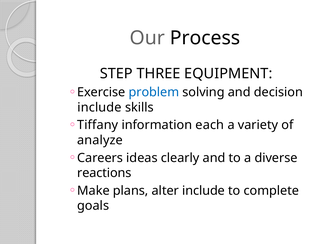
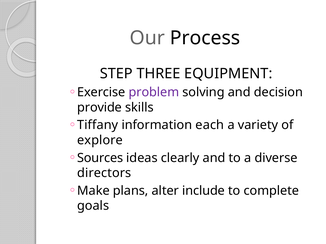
problem colour: blue -> purple (154, 92)
include: include -> provide (100, 108)
analyze: analyze -> explore (100, 140)
Careers: Careers -> Sources (100, 158)
reactions: reactions -> directors (104, 173)
